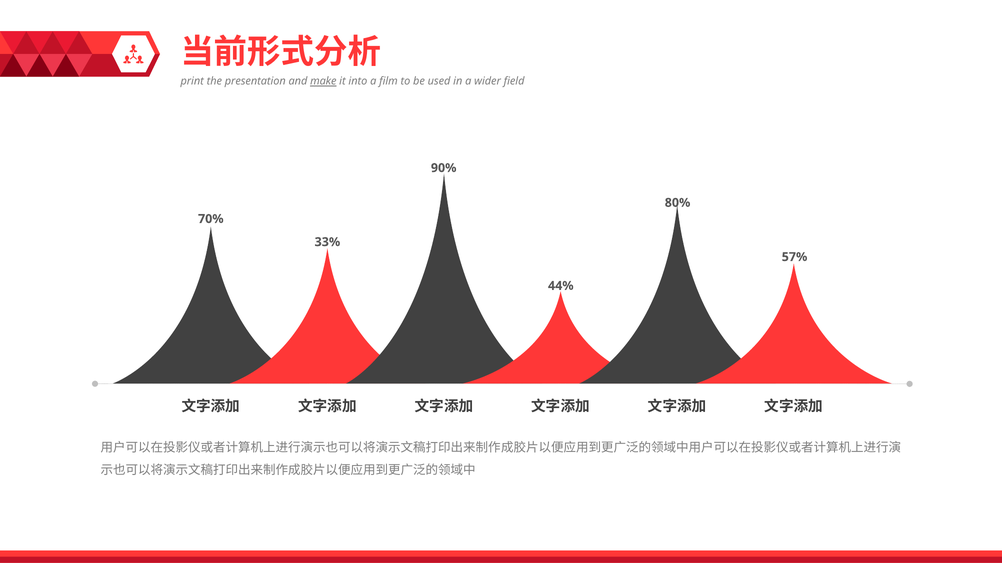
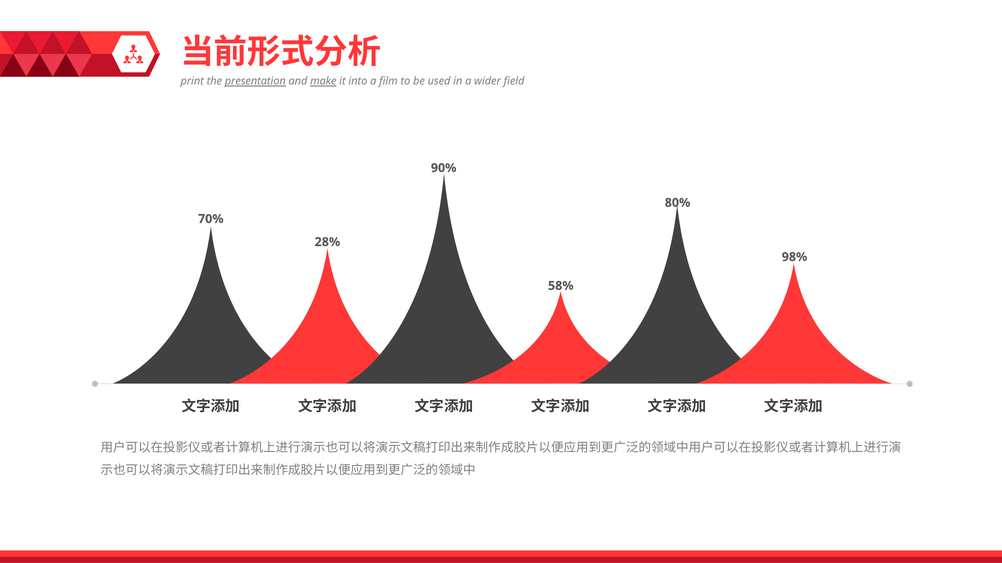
presentation underline: none -> present (255, 81)
33%: 33% -> 28% (327, 242)
57%: 57% -> 98% (795, 257)
44%: 44% -> 58% (561, 286)
